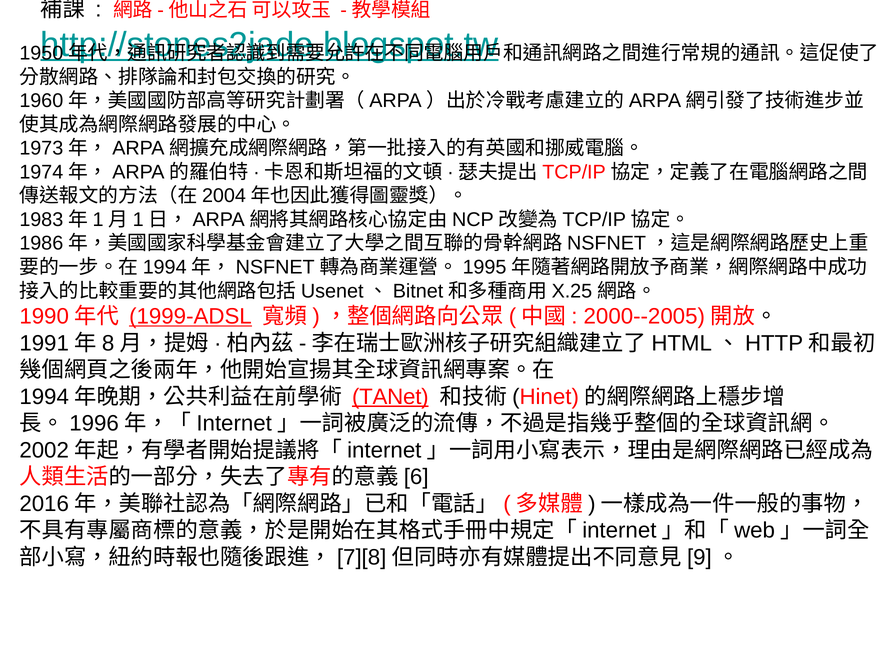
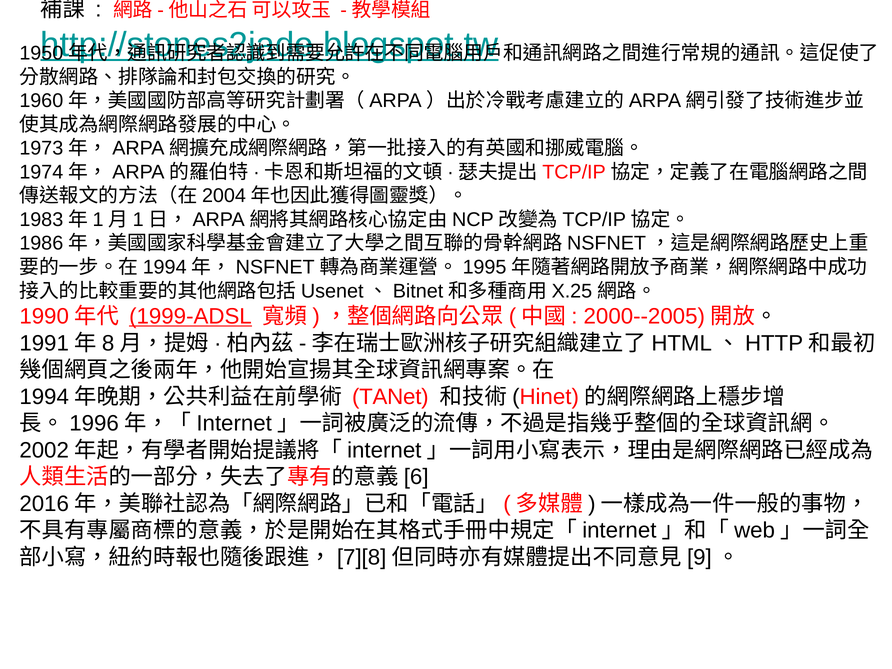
TANet underline: present -> none (390, 397)
